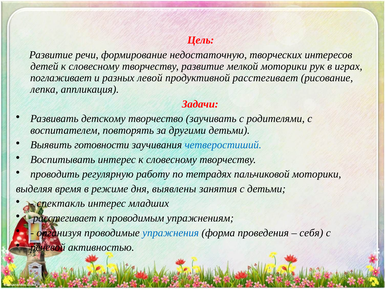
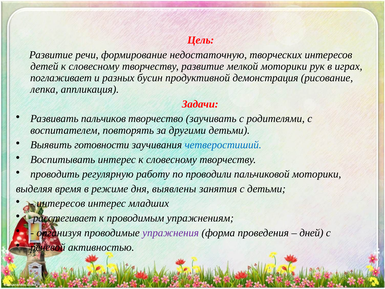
левой: левой -> бусин (150, 78)
продуктивной расстегивает: расстегивает -> демонстрация (265, 78)
детскому: детскому -> пальчиков (103, 119)
тетрадях: тетрадях -> проводили (209, 174)
спектакль: спектакль -> интересов (61, 203)
упражнения colour: blue -> purple (171, 233)
себя: себя -> дней (311, 233)
